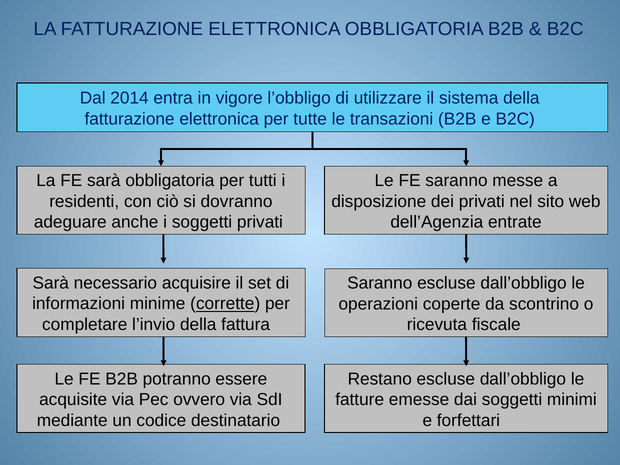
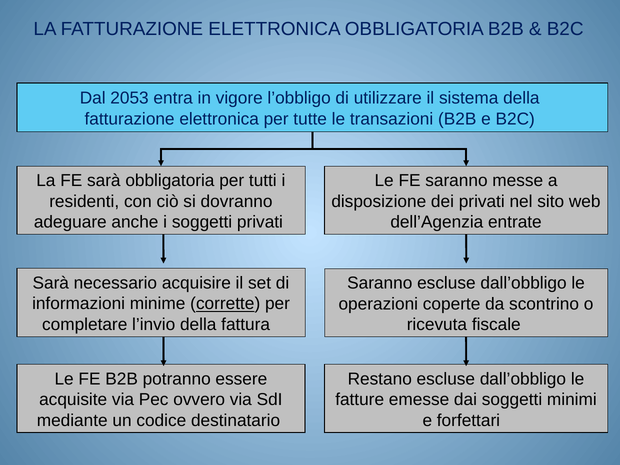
2014: 2014 -> 2053 (130, 98)
